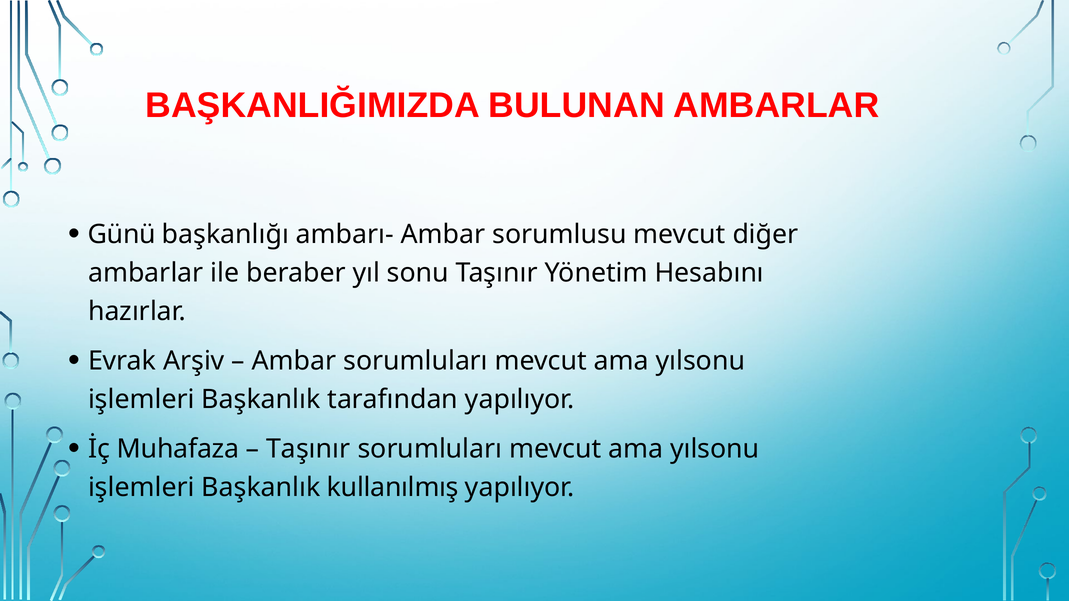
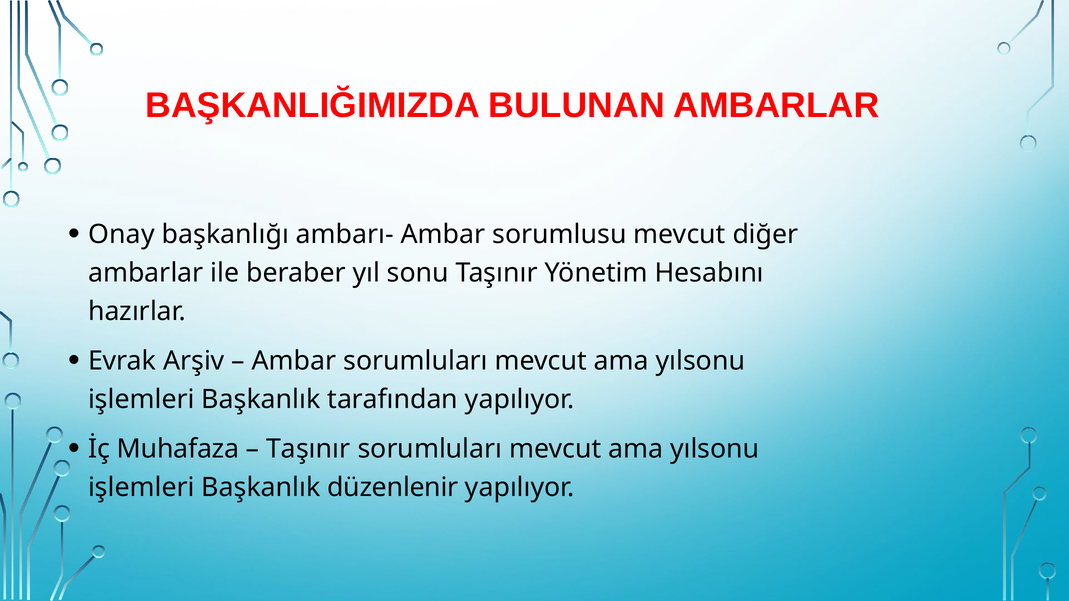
Günü: Günü -> Onay (121, 235)
kullanılmış: kullanılmış -> düzenlenir (393, 488)
